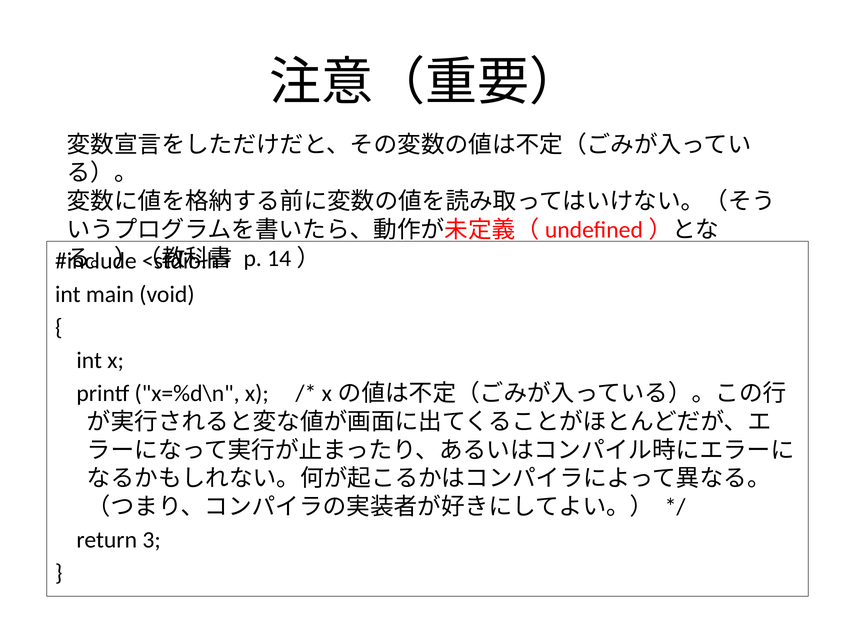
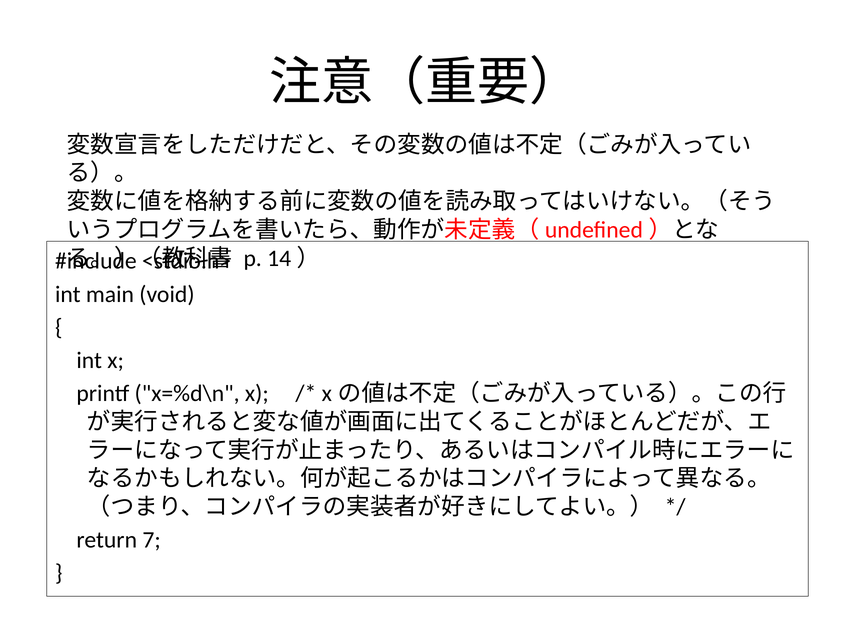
3: 3 -> 7 (152, 540)
